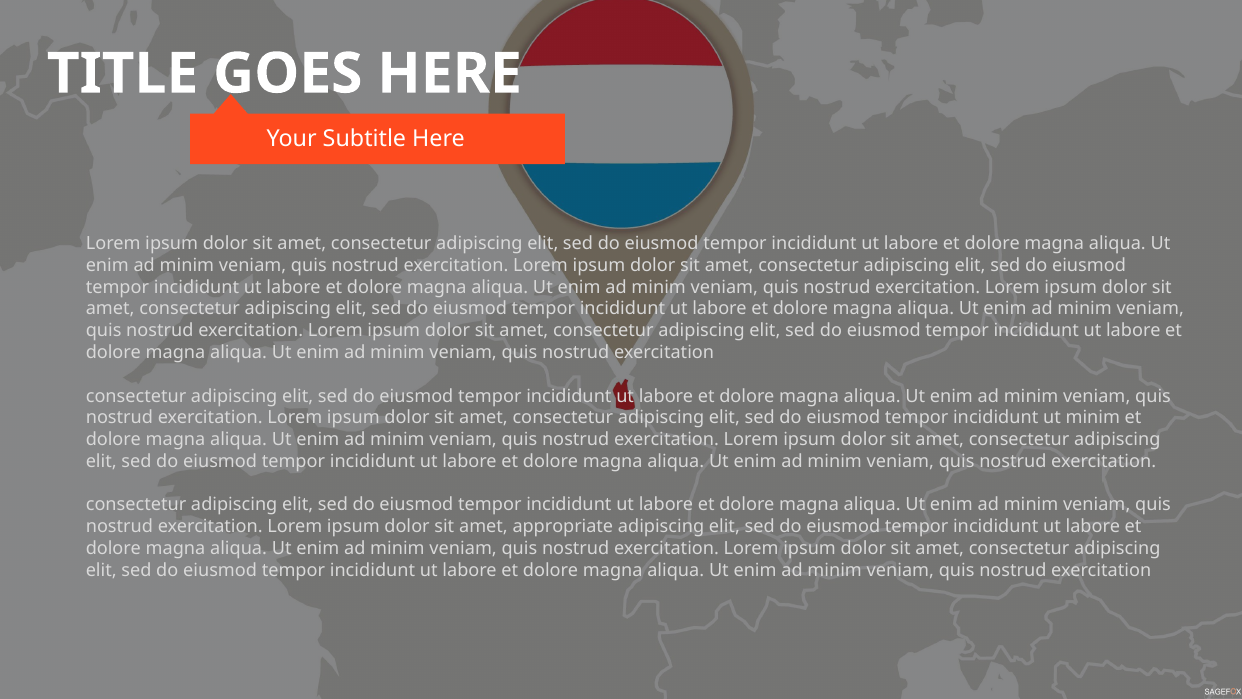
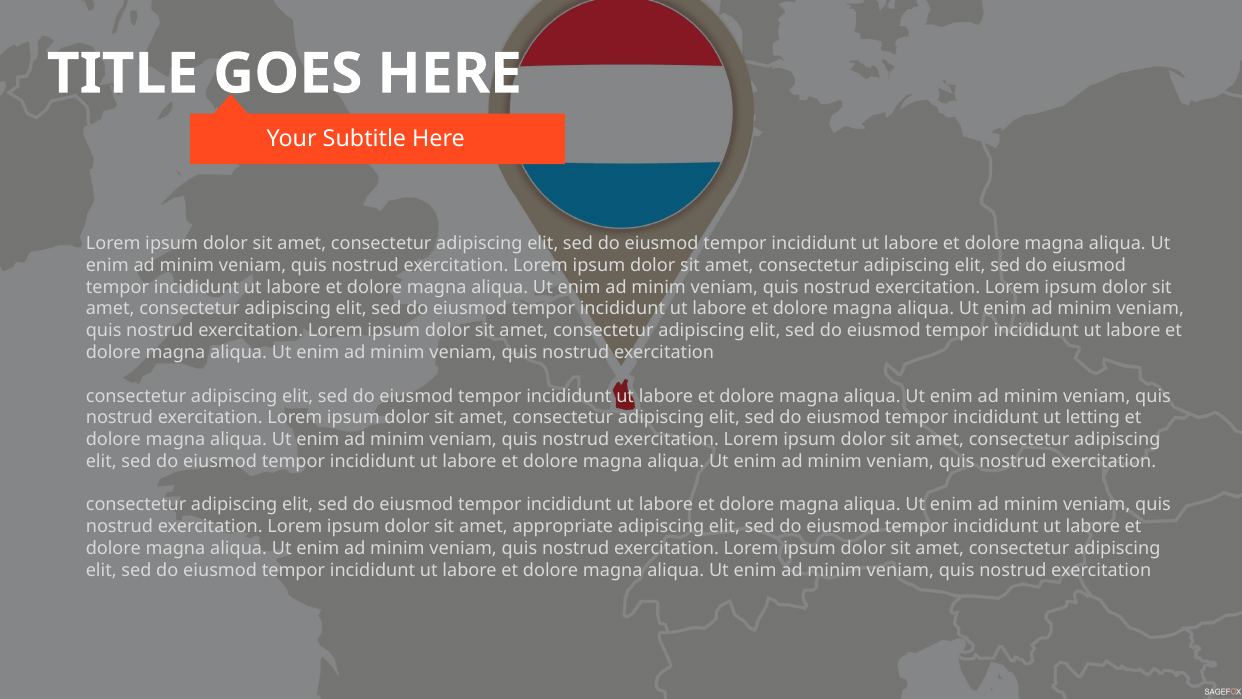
ut minim: minim -> letting (1093, 418)
